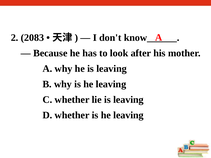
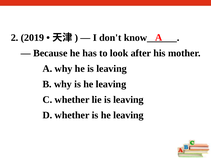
2083: 2083 -> 2019 (32, 38)
